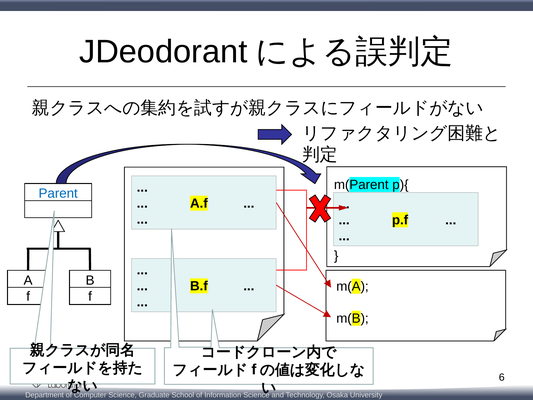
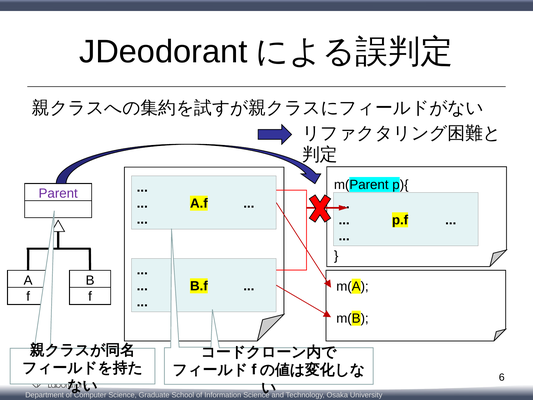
Parent colour: blue -> purple (58, 193)
